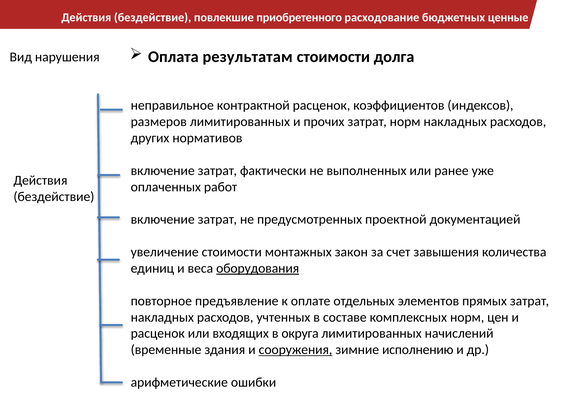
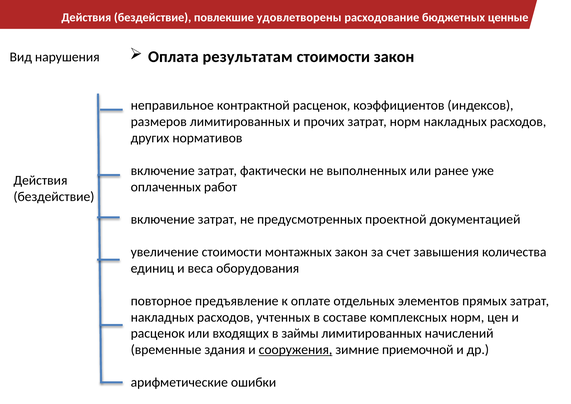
приобретенного: приобретенного -> удовлетворены (299, 17)
стоимости долга: долга -> закон (394, 57)
оборудования underline: present -> none (258, 268)
округа: округа -> займы (300, 333)
исполнению: исполнению -> приемочной (418, 350)
